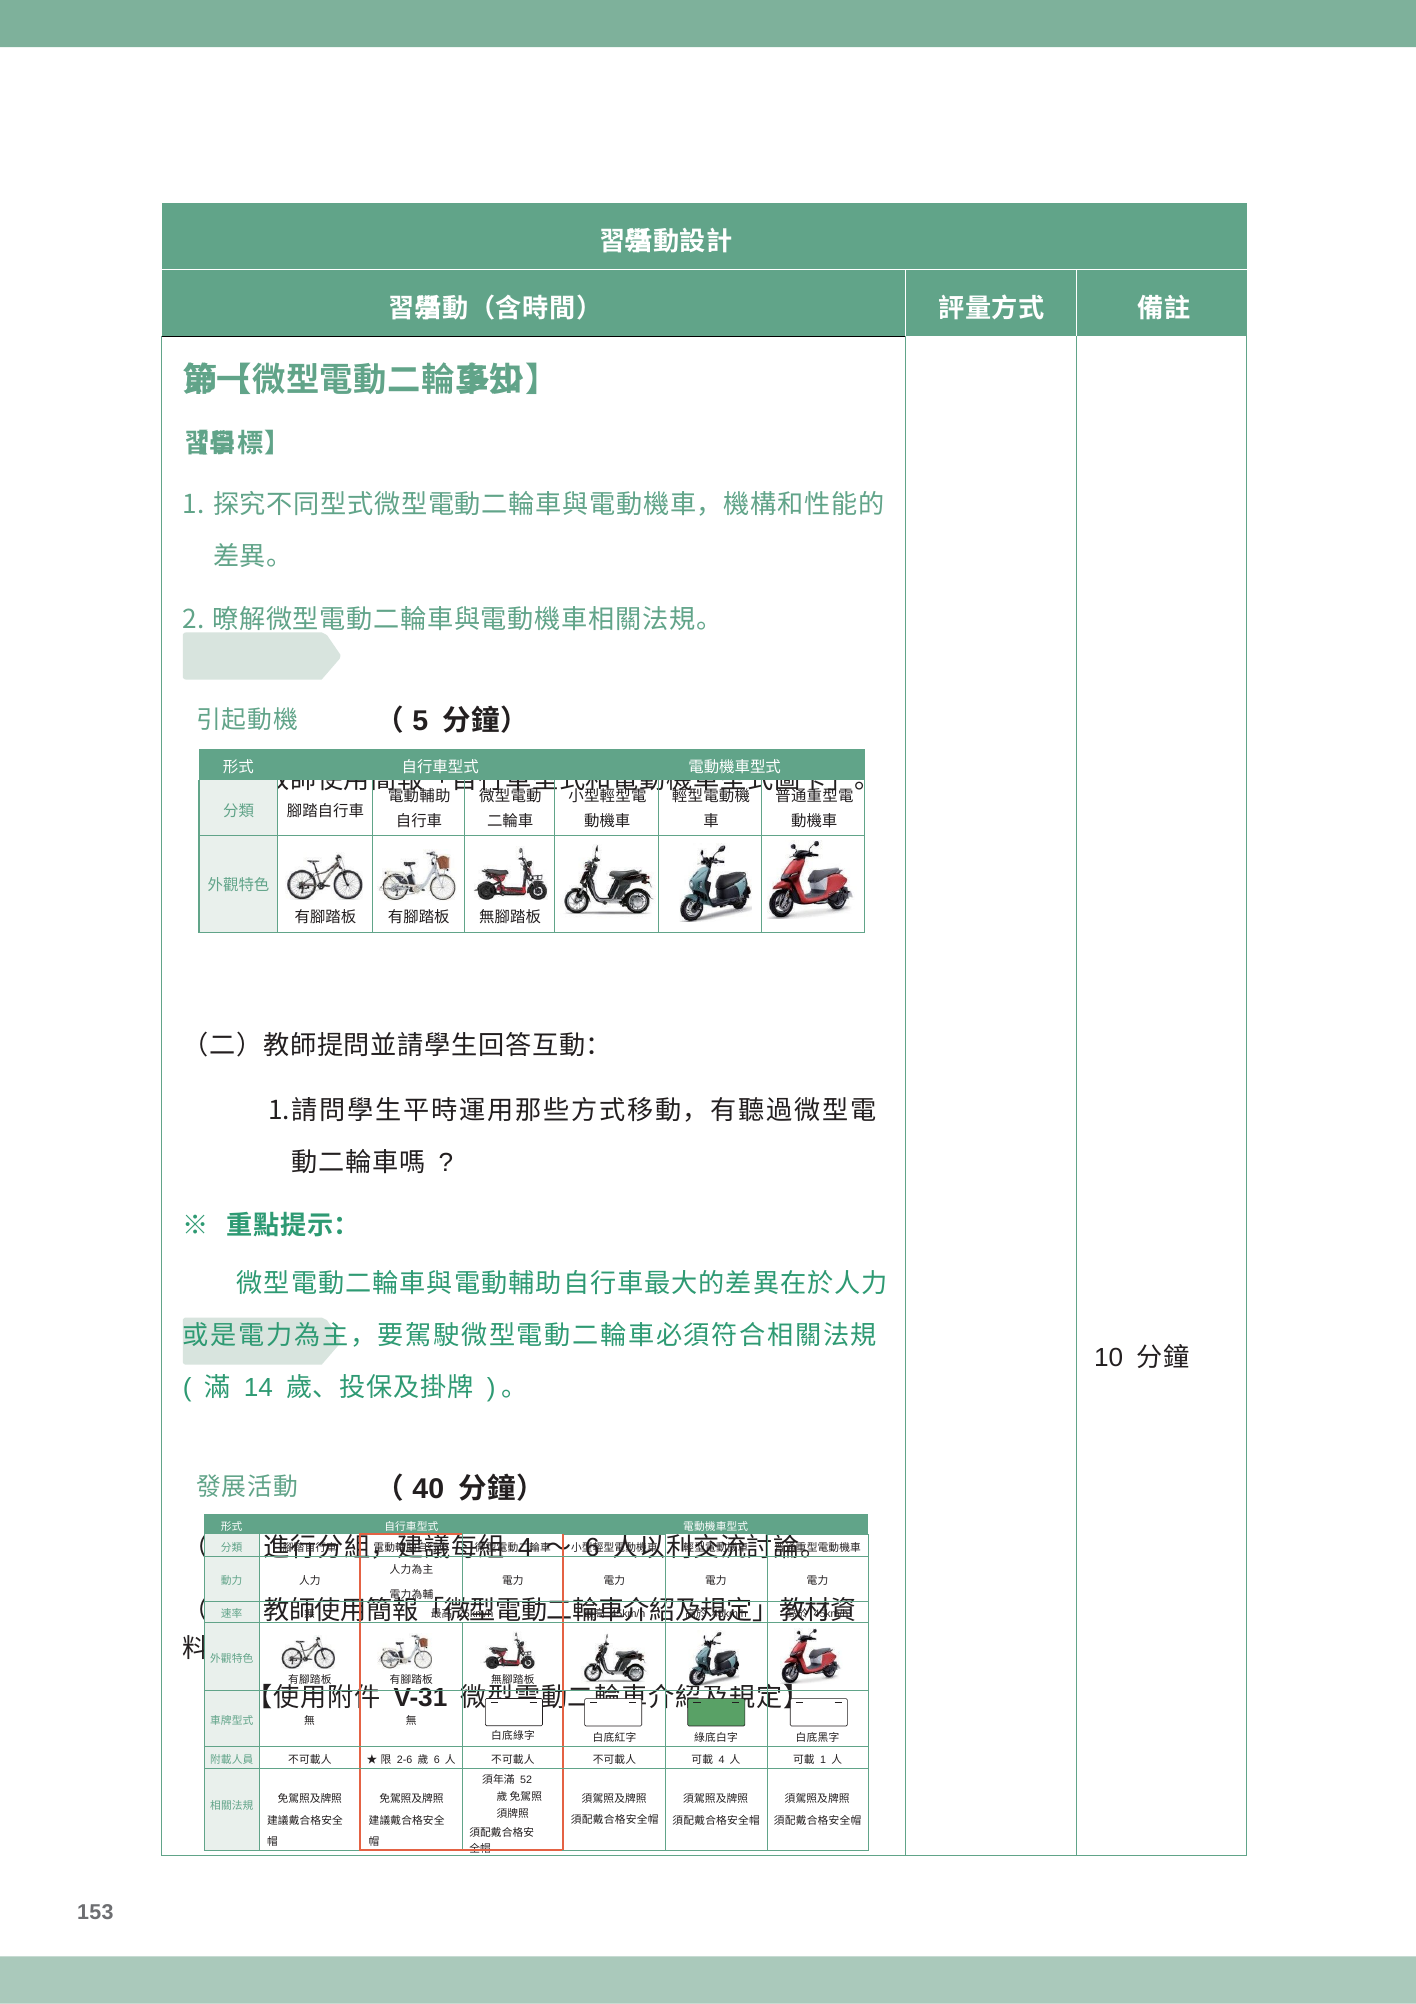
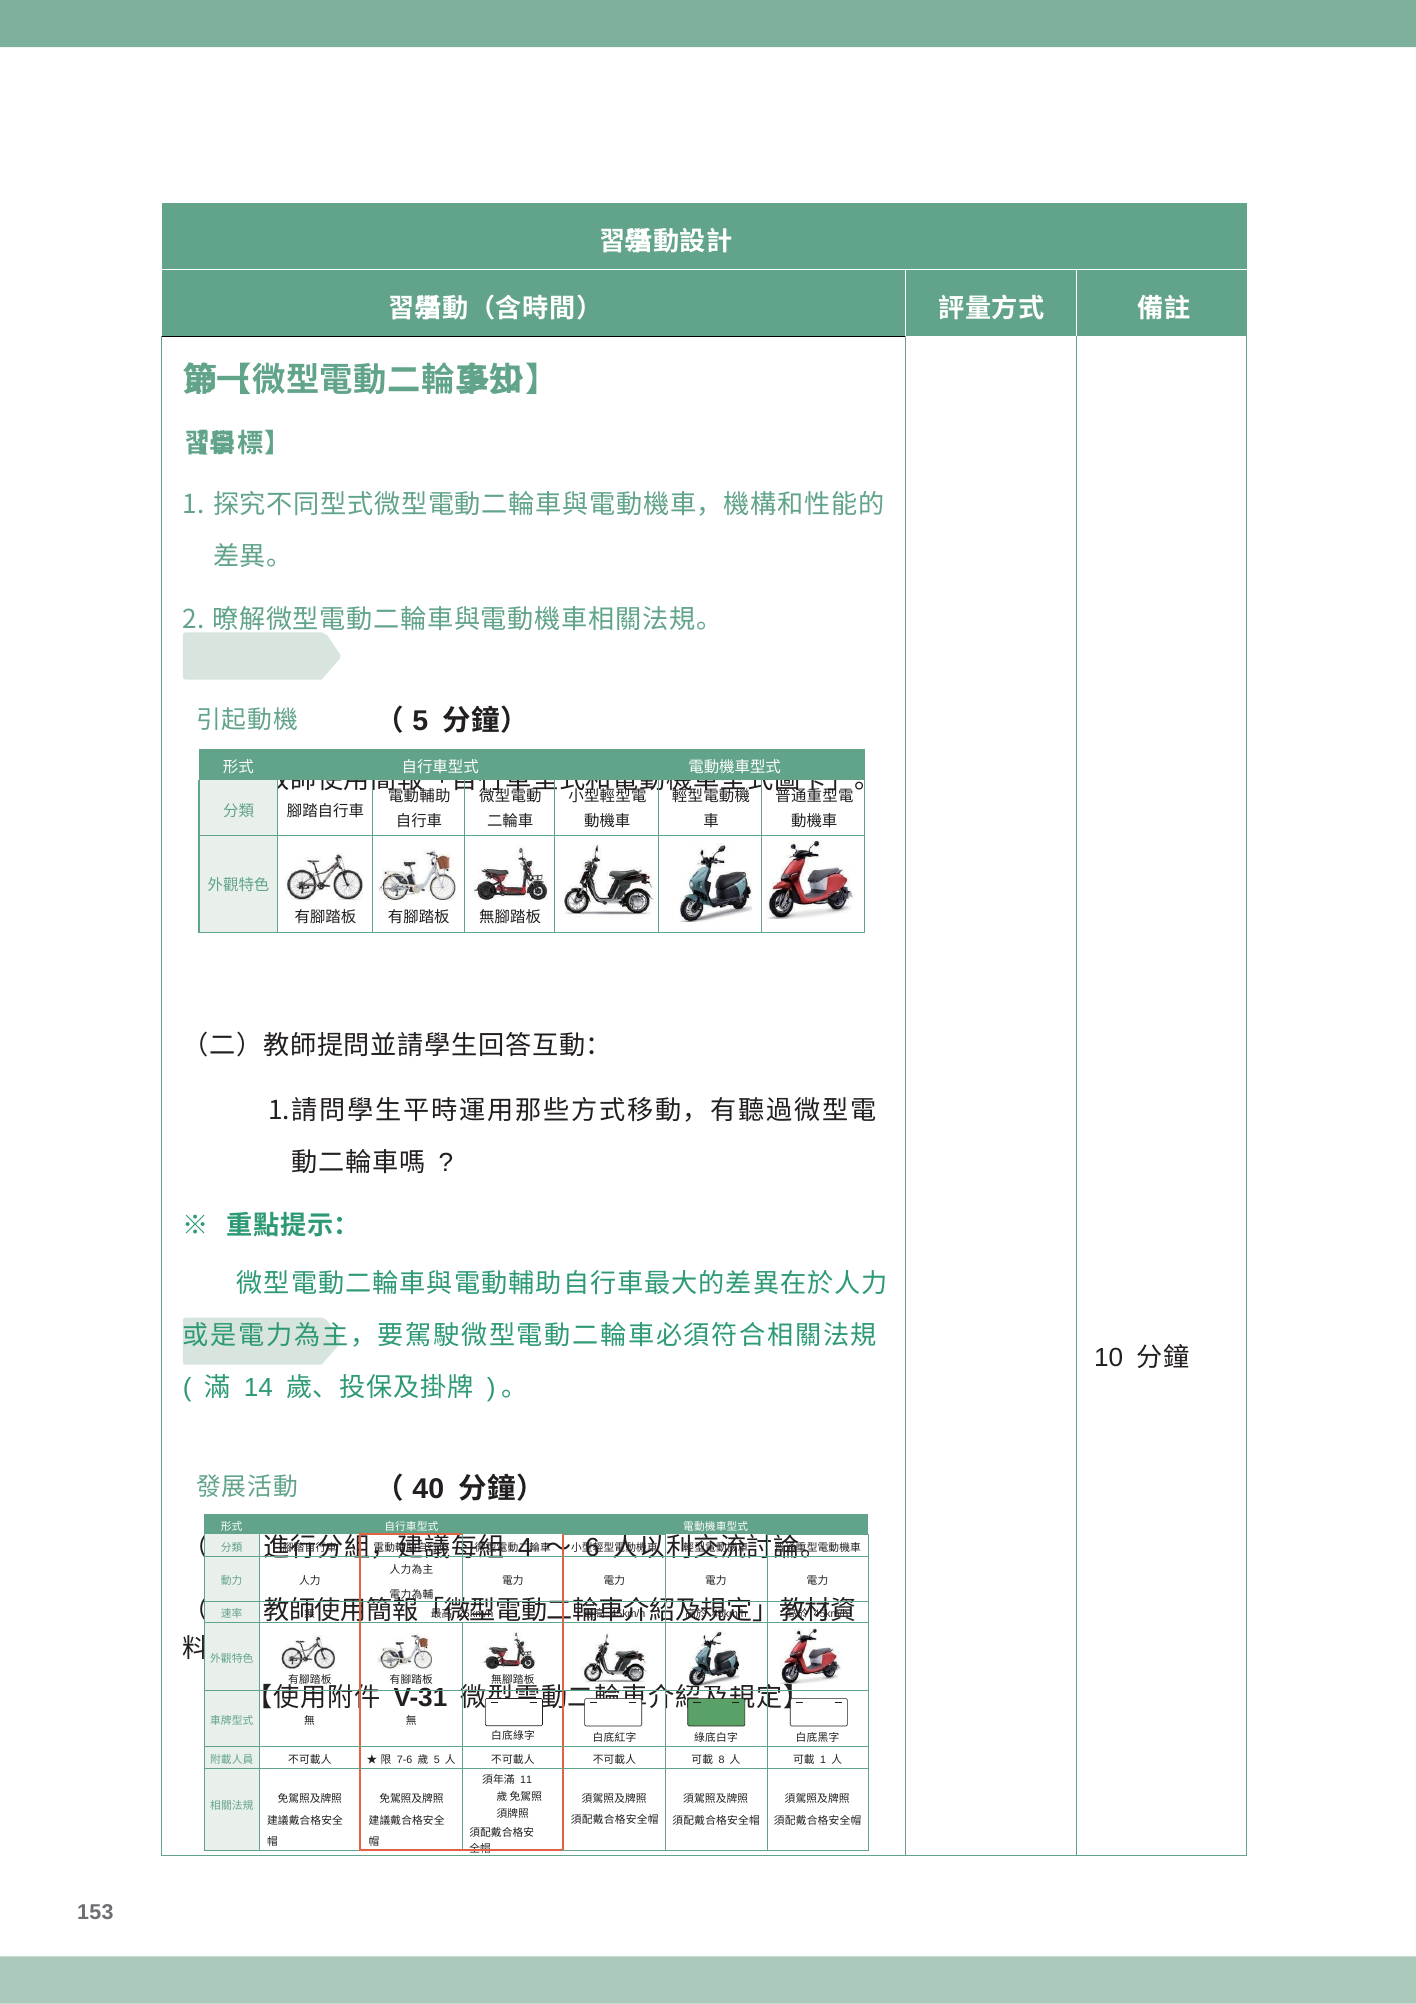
2-6: 2-6 -> 7-6 (405, 1759)
6: 6 -> 5 (437, 1759)
4: 4 -> 8 (722, 1759)
52: 52 -> 11 (526, 1779)
